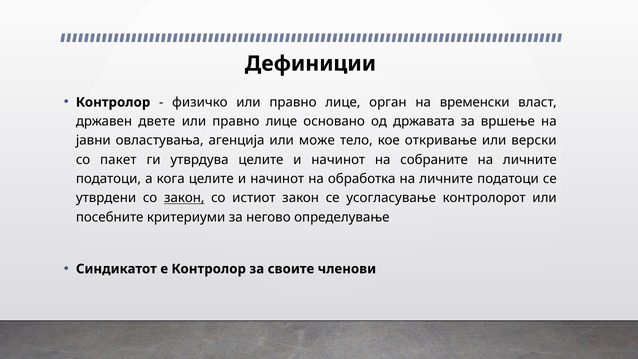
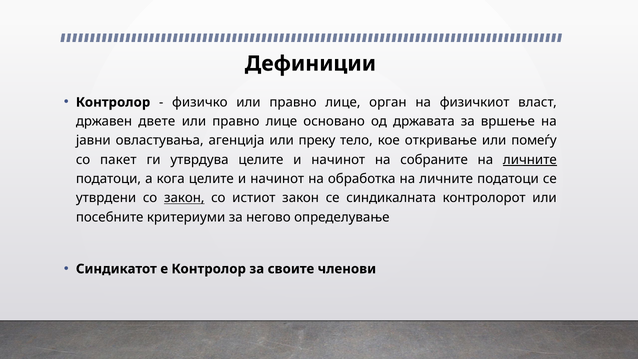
временски: временски -> физичкиот (475, 102)
може: може -> преку (317, 141)
верски: верски -> помеѓу (534, 141)
личните underline: none -> present (530, 160)
усогласување: усогласување -> синдикалната (391, 198)
